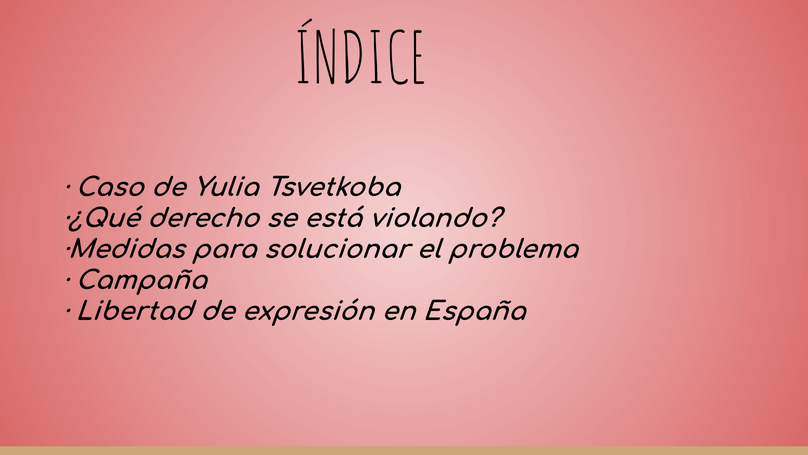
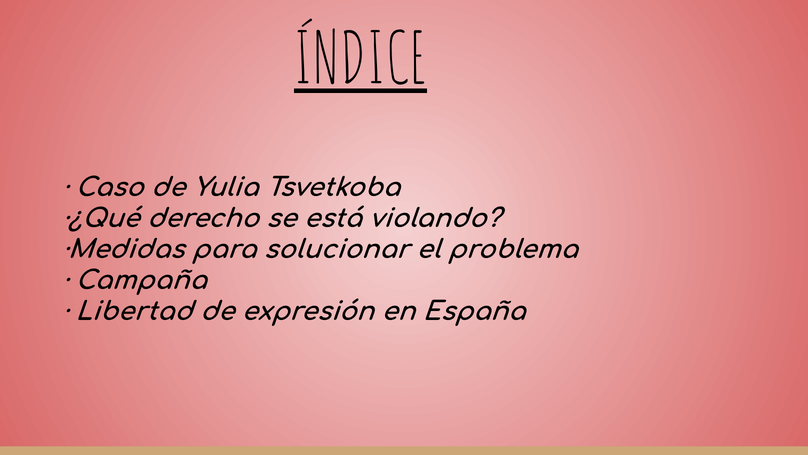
ÍNDICE underline: none -> present (360, 60)
